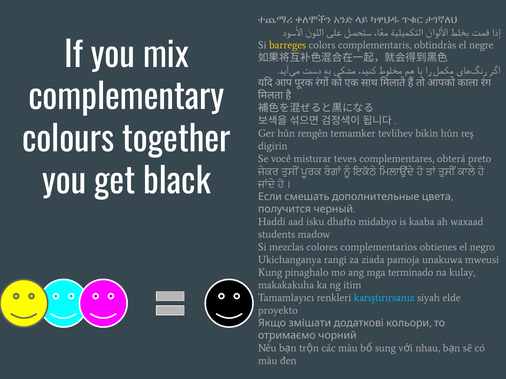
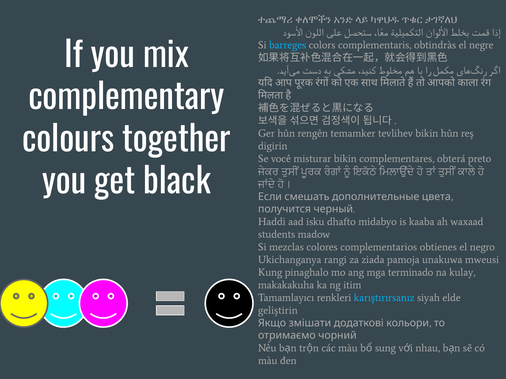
barreges colour: yellow -> light blue (288, 45)
misturar teves: teves -> bikin (345, 159)
proyekto: proyekto -> geliştirin (278, 311)
